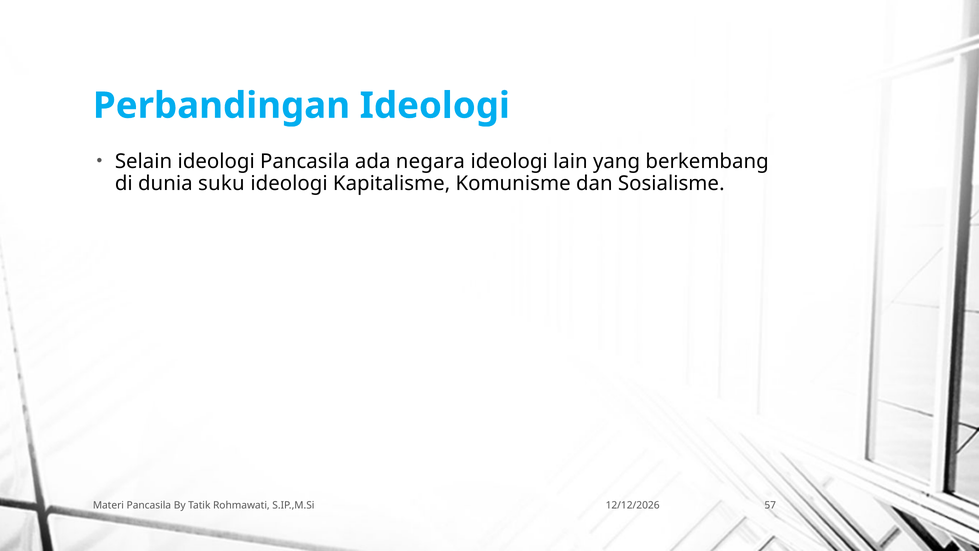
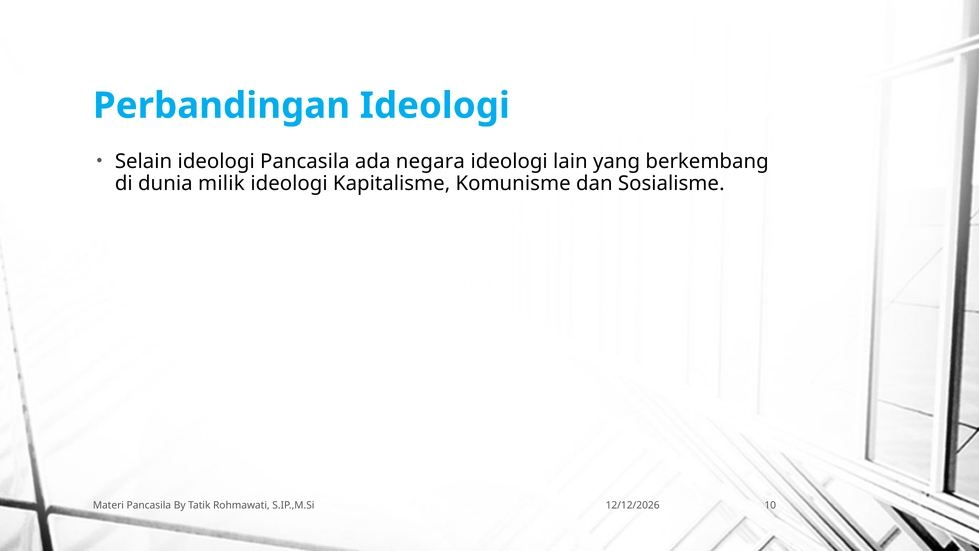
suku: suku -> milik (221, 183)
57: 57 -> 10 (770, 505)
